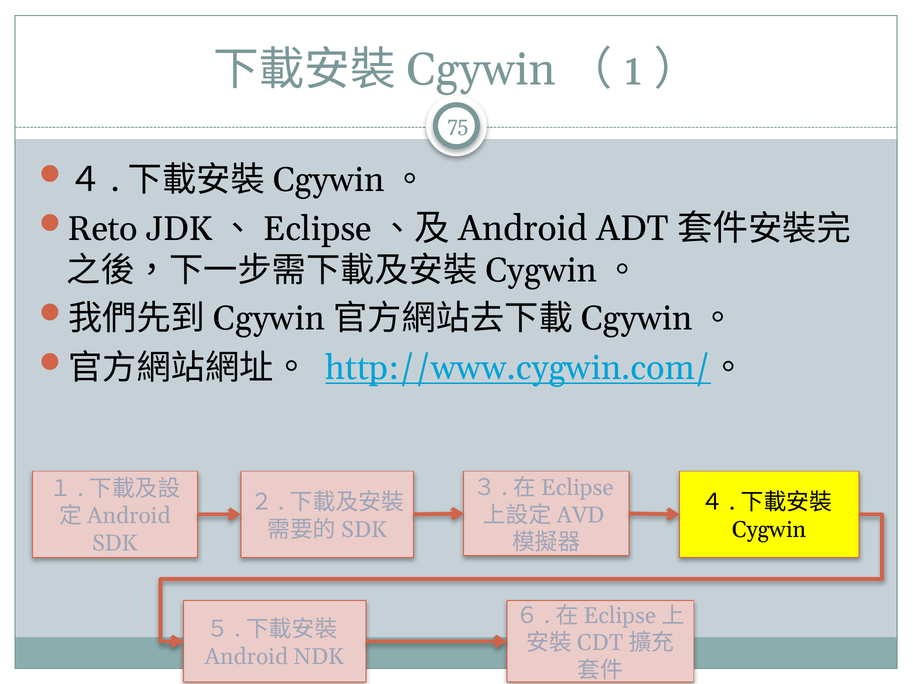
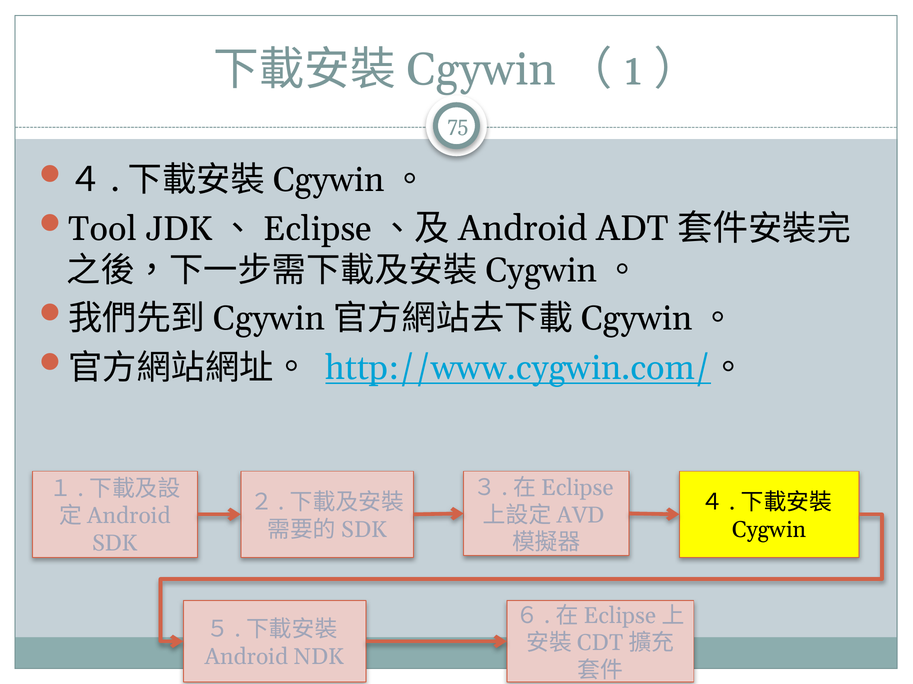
Reto: Reto -> Tool (103, 229)
